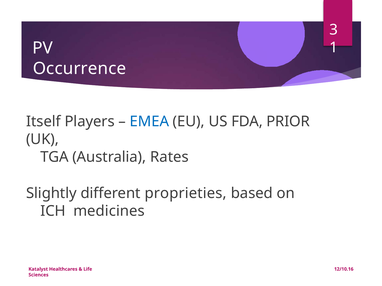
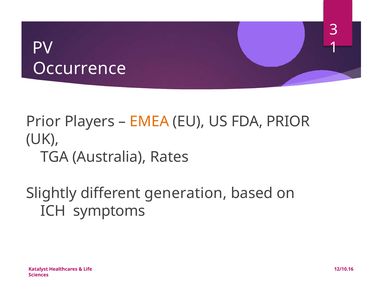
Itself: Itself -> Prior (43, 122)
EMEA colour: blue -> orange (149, 122)
proprieties: proprieties -> generation (186, 194)
medicines: medicines -> symptoms (109, 211)
